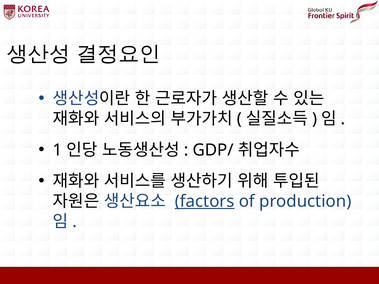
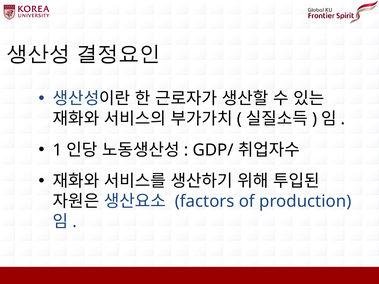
factors underline: present -> none (205, 202)
